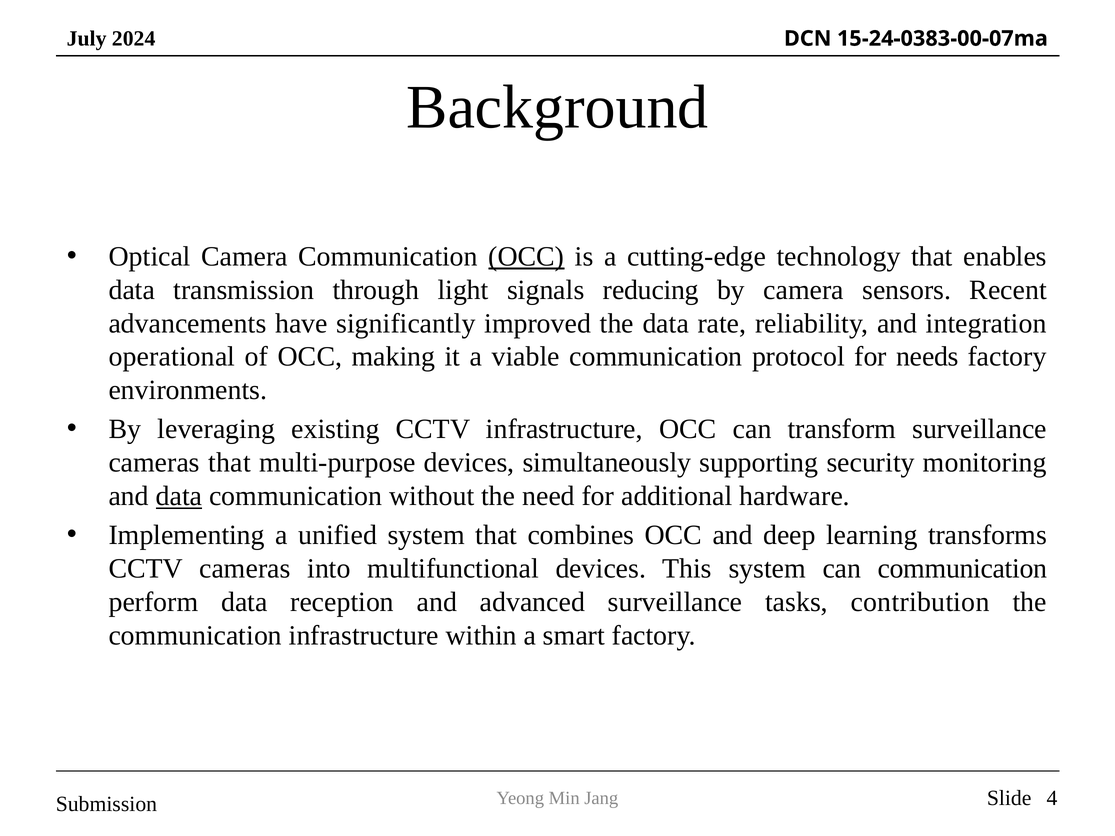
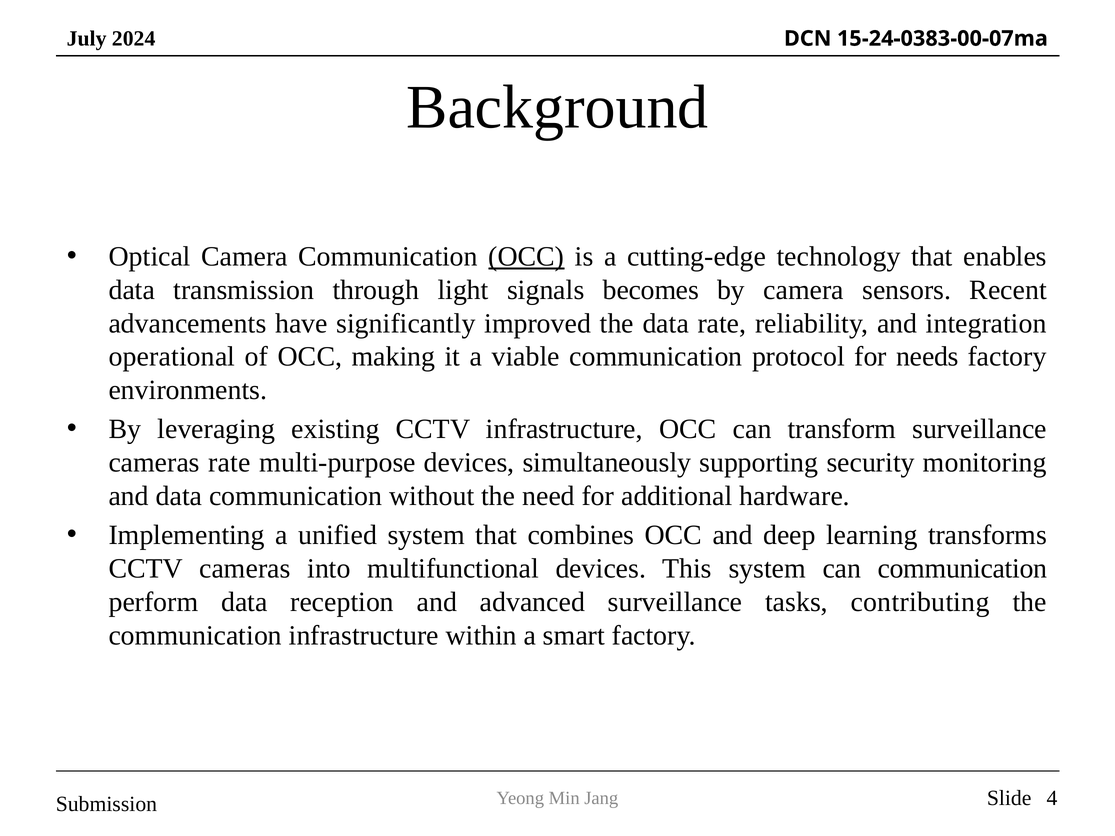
reducing: reducing -> becomes (651, 290)
cameras that: that -> rate (230, 463)
data underline: present -> none (179, 496)
contribution: contribution -> contributing (920, 602)
